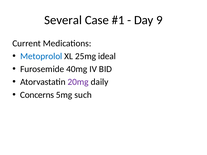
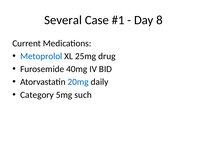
9: 9 -> 8 (159, 20)
ideal: ideal -> drug (107, 56)
20mg colour: purple -> blue (78, 82)
Concerns: Concerns -> Category (37, 95)
